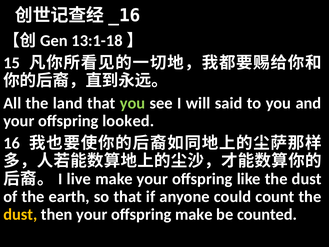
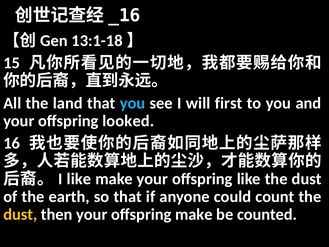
you colour: light green -> light blue (132, 103)
said: said -> first (229, 103)
I live: live -> like (79, 179)
